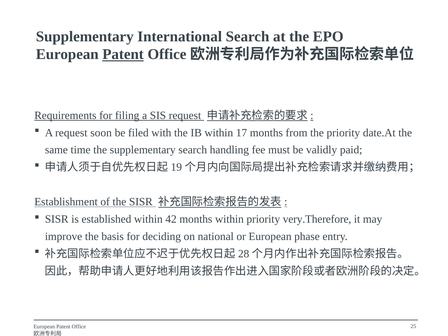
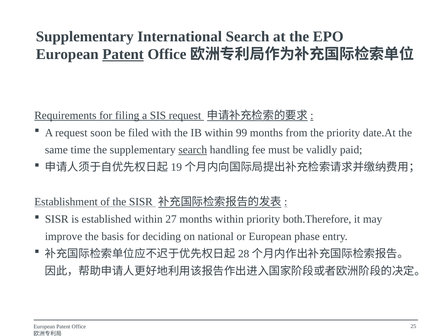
17: 17 -> 99 (242, 133)
search underline: none -> present (193, 150)
42: 42 -> 27 (171, 219)
very.Therefore: very.Therefore -> both.Therefore (317, 219)
